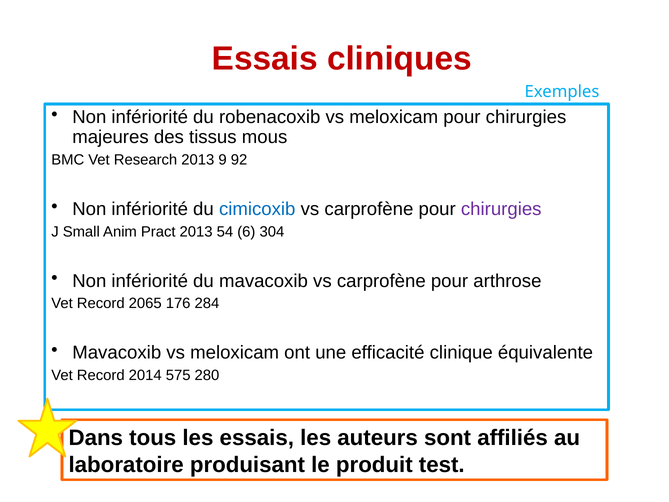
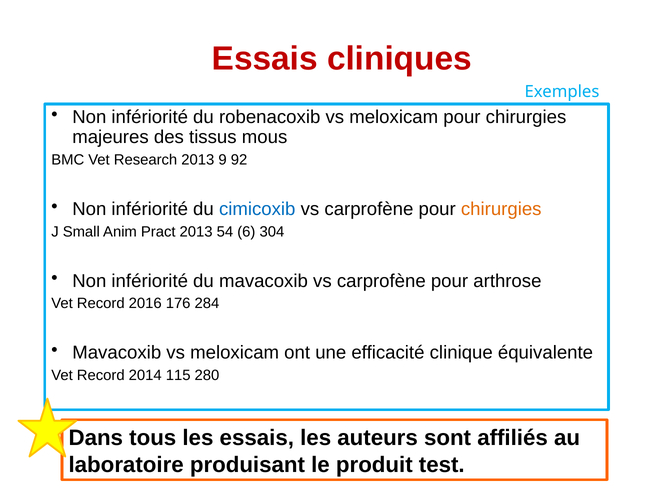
chirurgies colour: purple -> orange (501, 209)
2065: 2065 -> 2016 (145, 303)
575: 575 -> 115 (178, 375)
